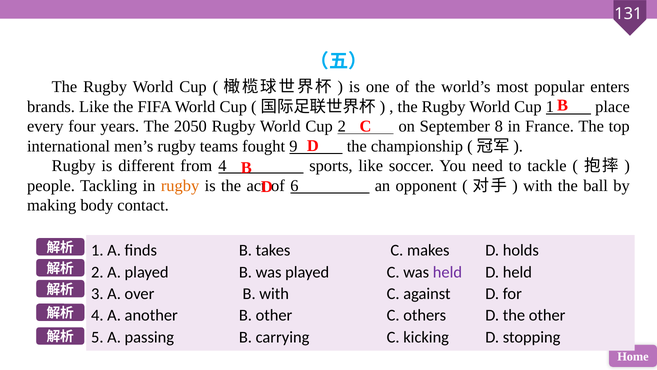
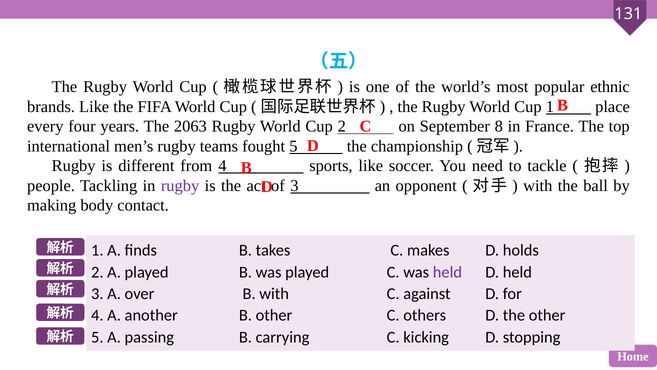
enters: enters -> ethnic (610, 87)
2050: 2050 -> 2063 (190, 126)
fought 9: 9 -> 5 (293, 146)
rugby colour: orange -> purple (180, 185)
of 6: 6 -> 3 (294, 185)
